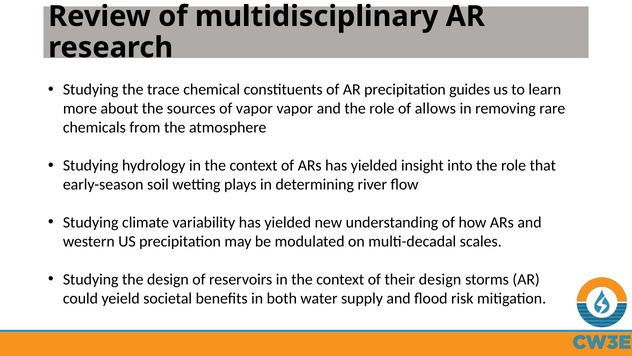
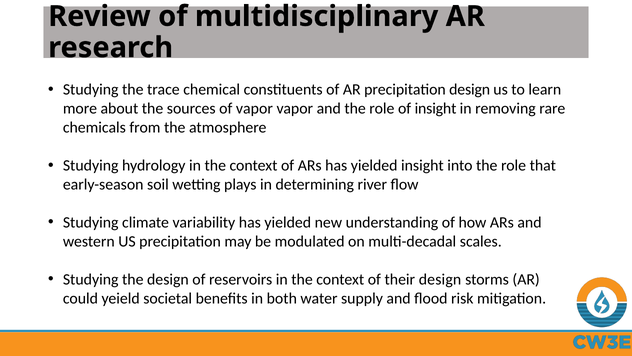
precipitation guides: guides -> design (470, 90)
of allows: allows -> insight (436, 109)
